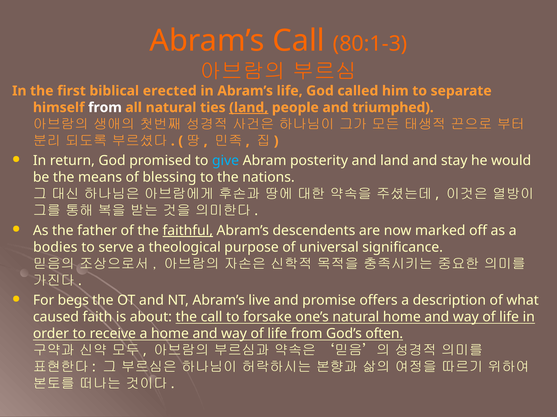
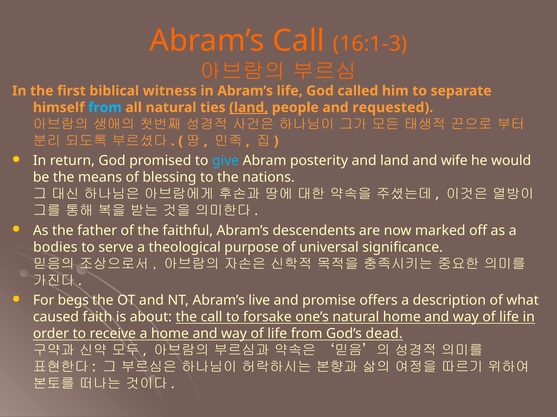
80:1-3: 80:1-3 -> 16:1-3 (370, 44)
erected: erected -> witness (170, 91)
from colour: white -> light blue (105, 108)
triumphed: triumphed -> requested (393, 108)
stay: stay -> wife (454, 161)
faithful underline: present -> none (188, 231)
often: often -> dead (384, 334)
